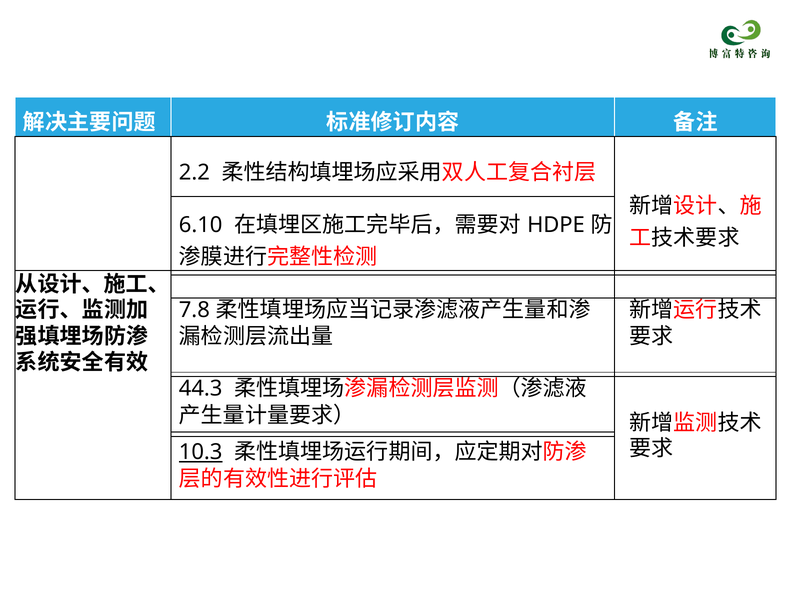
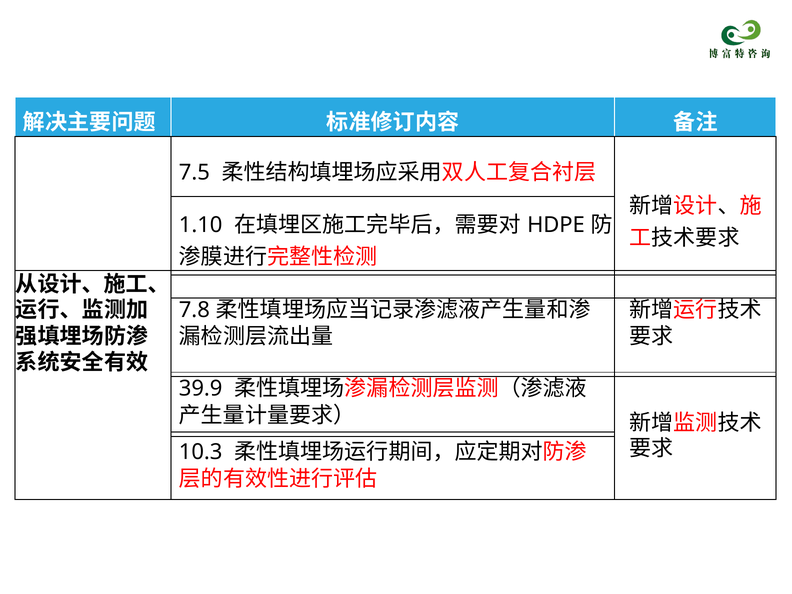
2.2: 2.2 -> 7.5 (194, 172)
6.10: 6.10 -> 1.10 (201, 225)
44.3: 44.3 -> 39.9 (201, 389)
10.3 underline: present -> none (201, 452)
